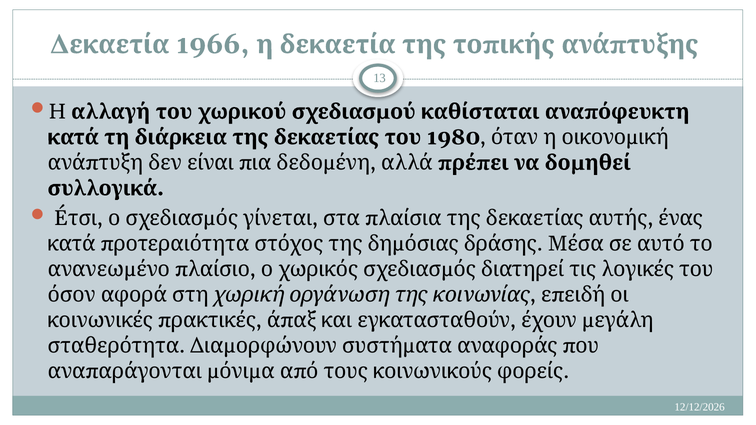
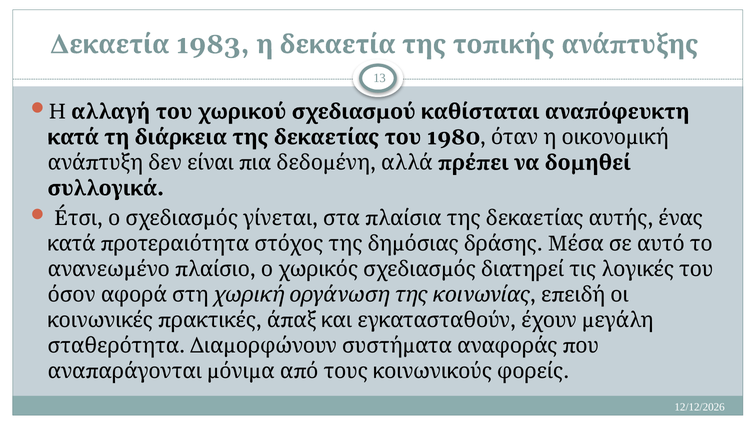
1966: 1966 -> 1983 (213, 45)
